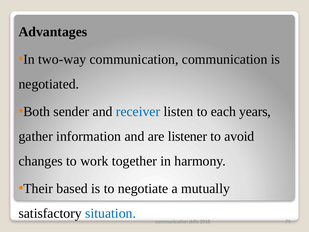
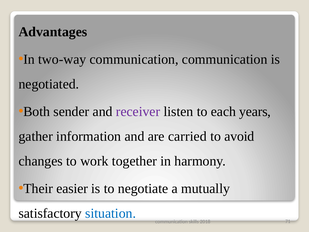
receiver colour: blue -> purple (138, 112)
listener: listener -> carried (187, 136)
based: based -> easier (72, 188)
